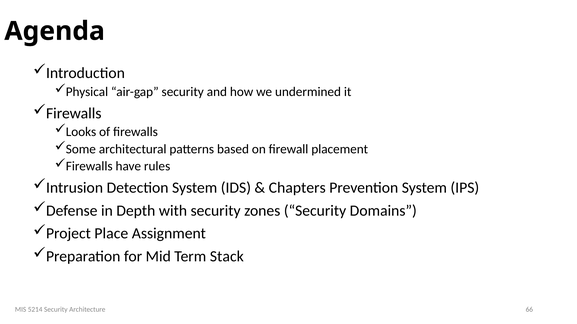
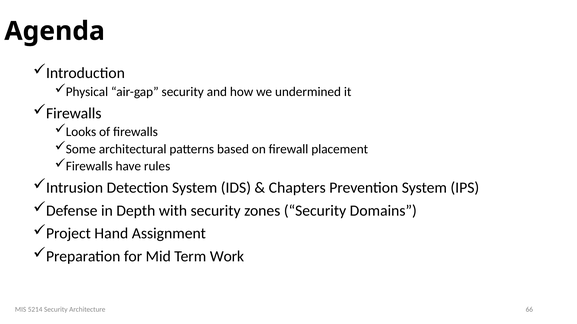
Place: Place -> Hand (111, 234)
Stack: Stack -> Work (227, 257)
